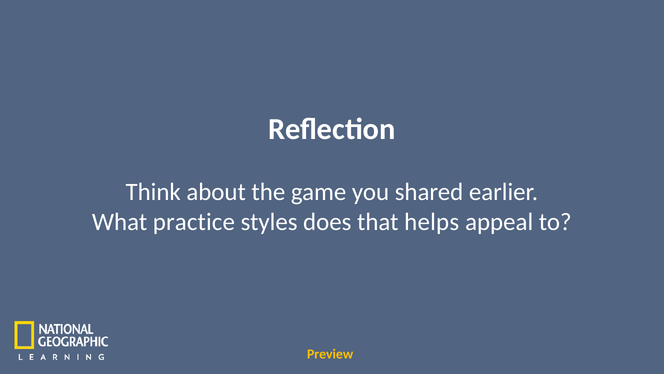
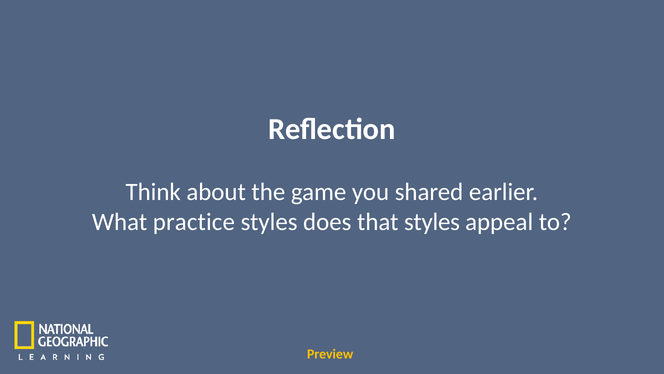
that helps: helps -> styles (432, 222)
